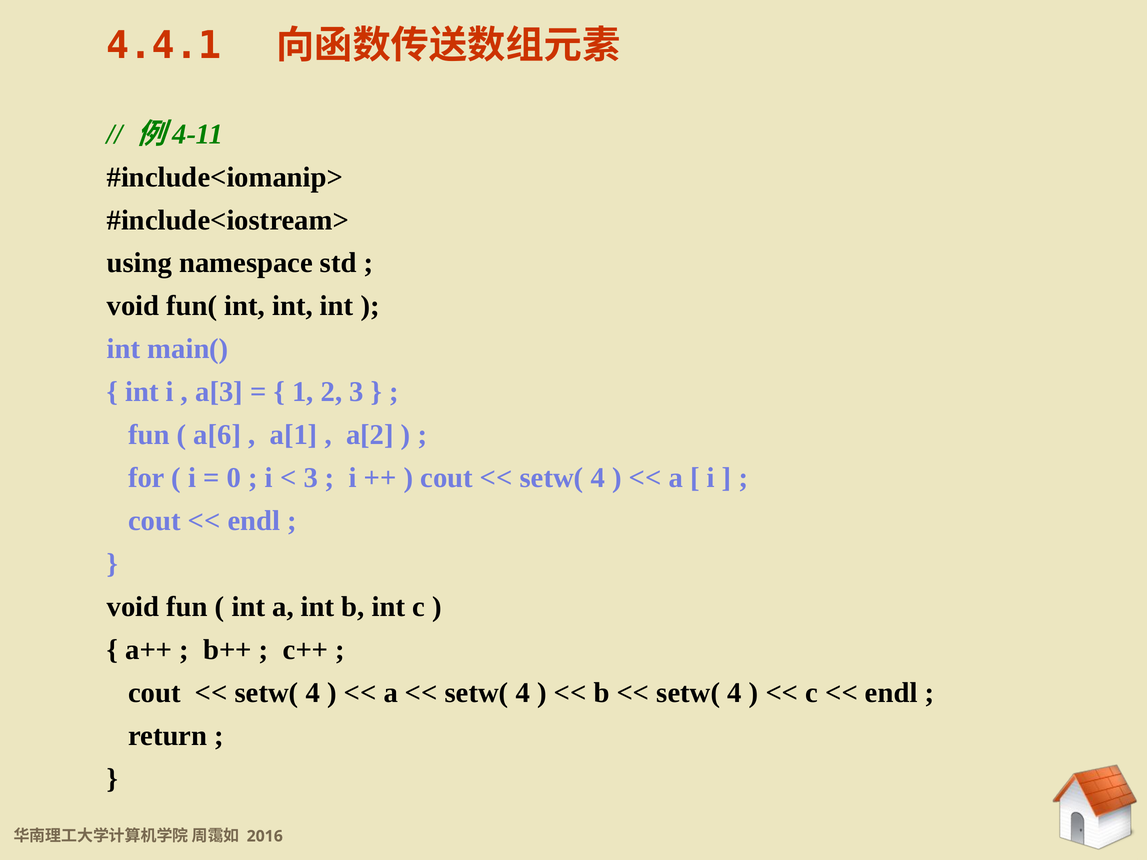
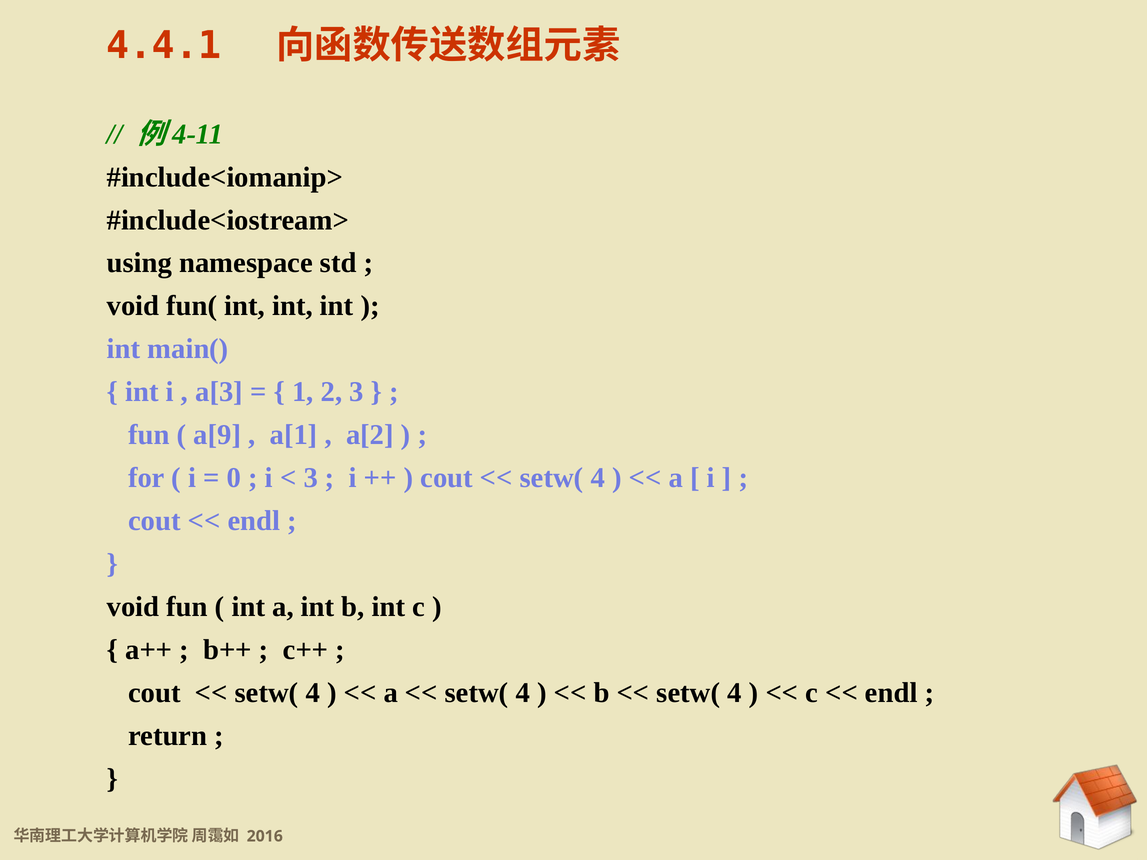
a[6: a[6 -> a[9 (217, 435)
